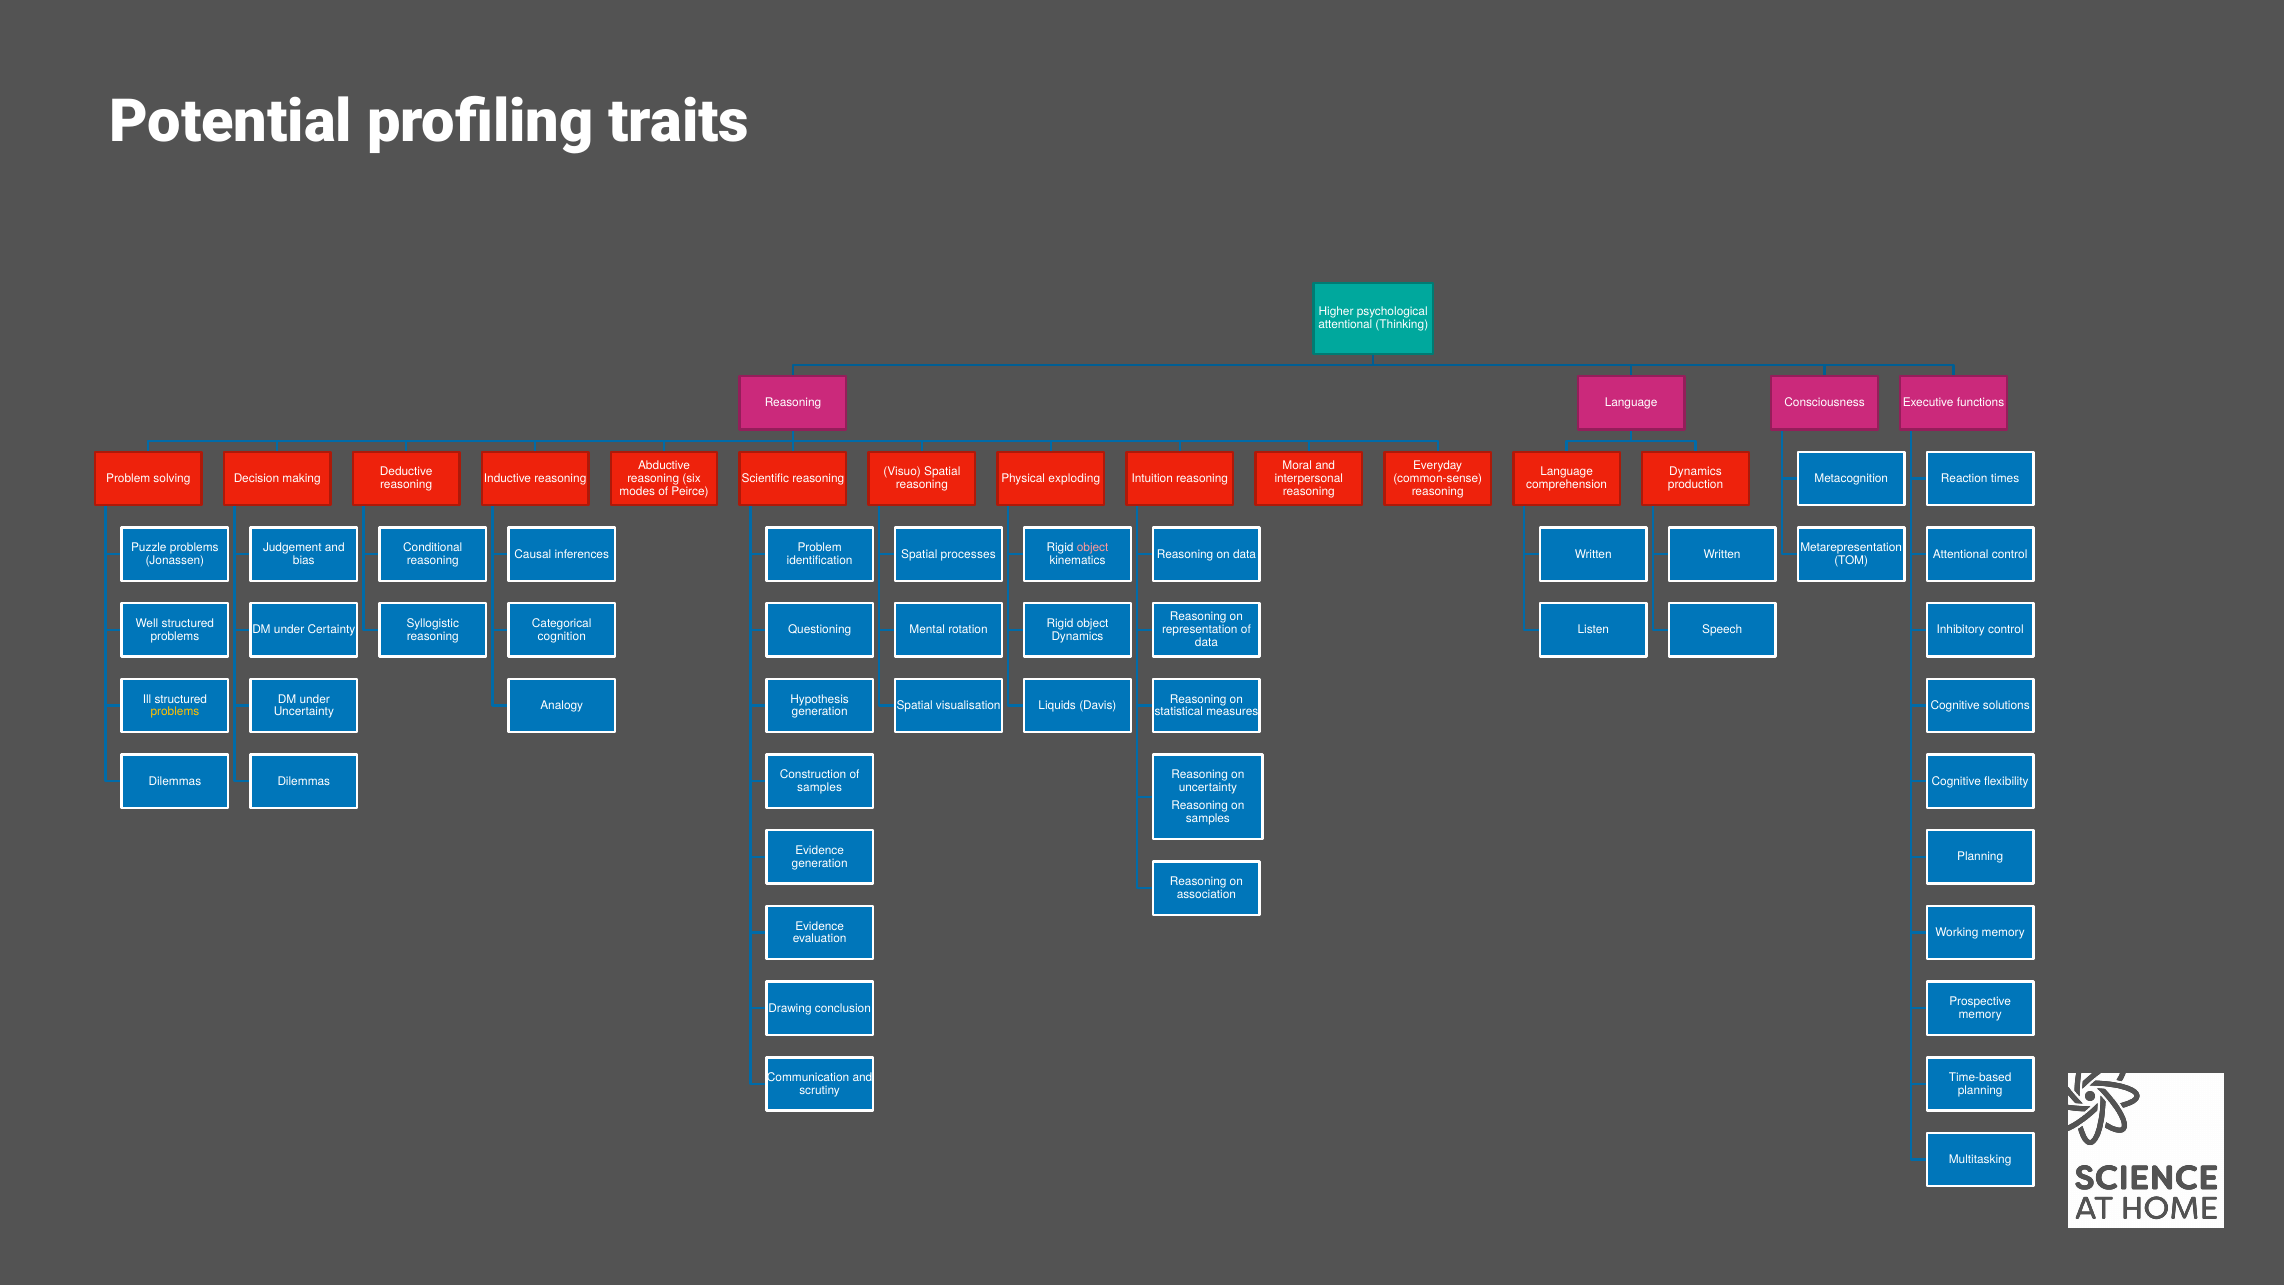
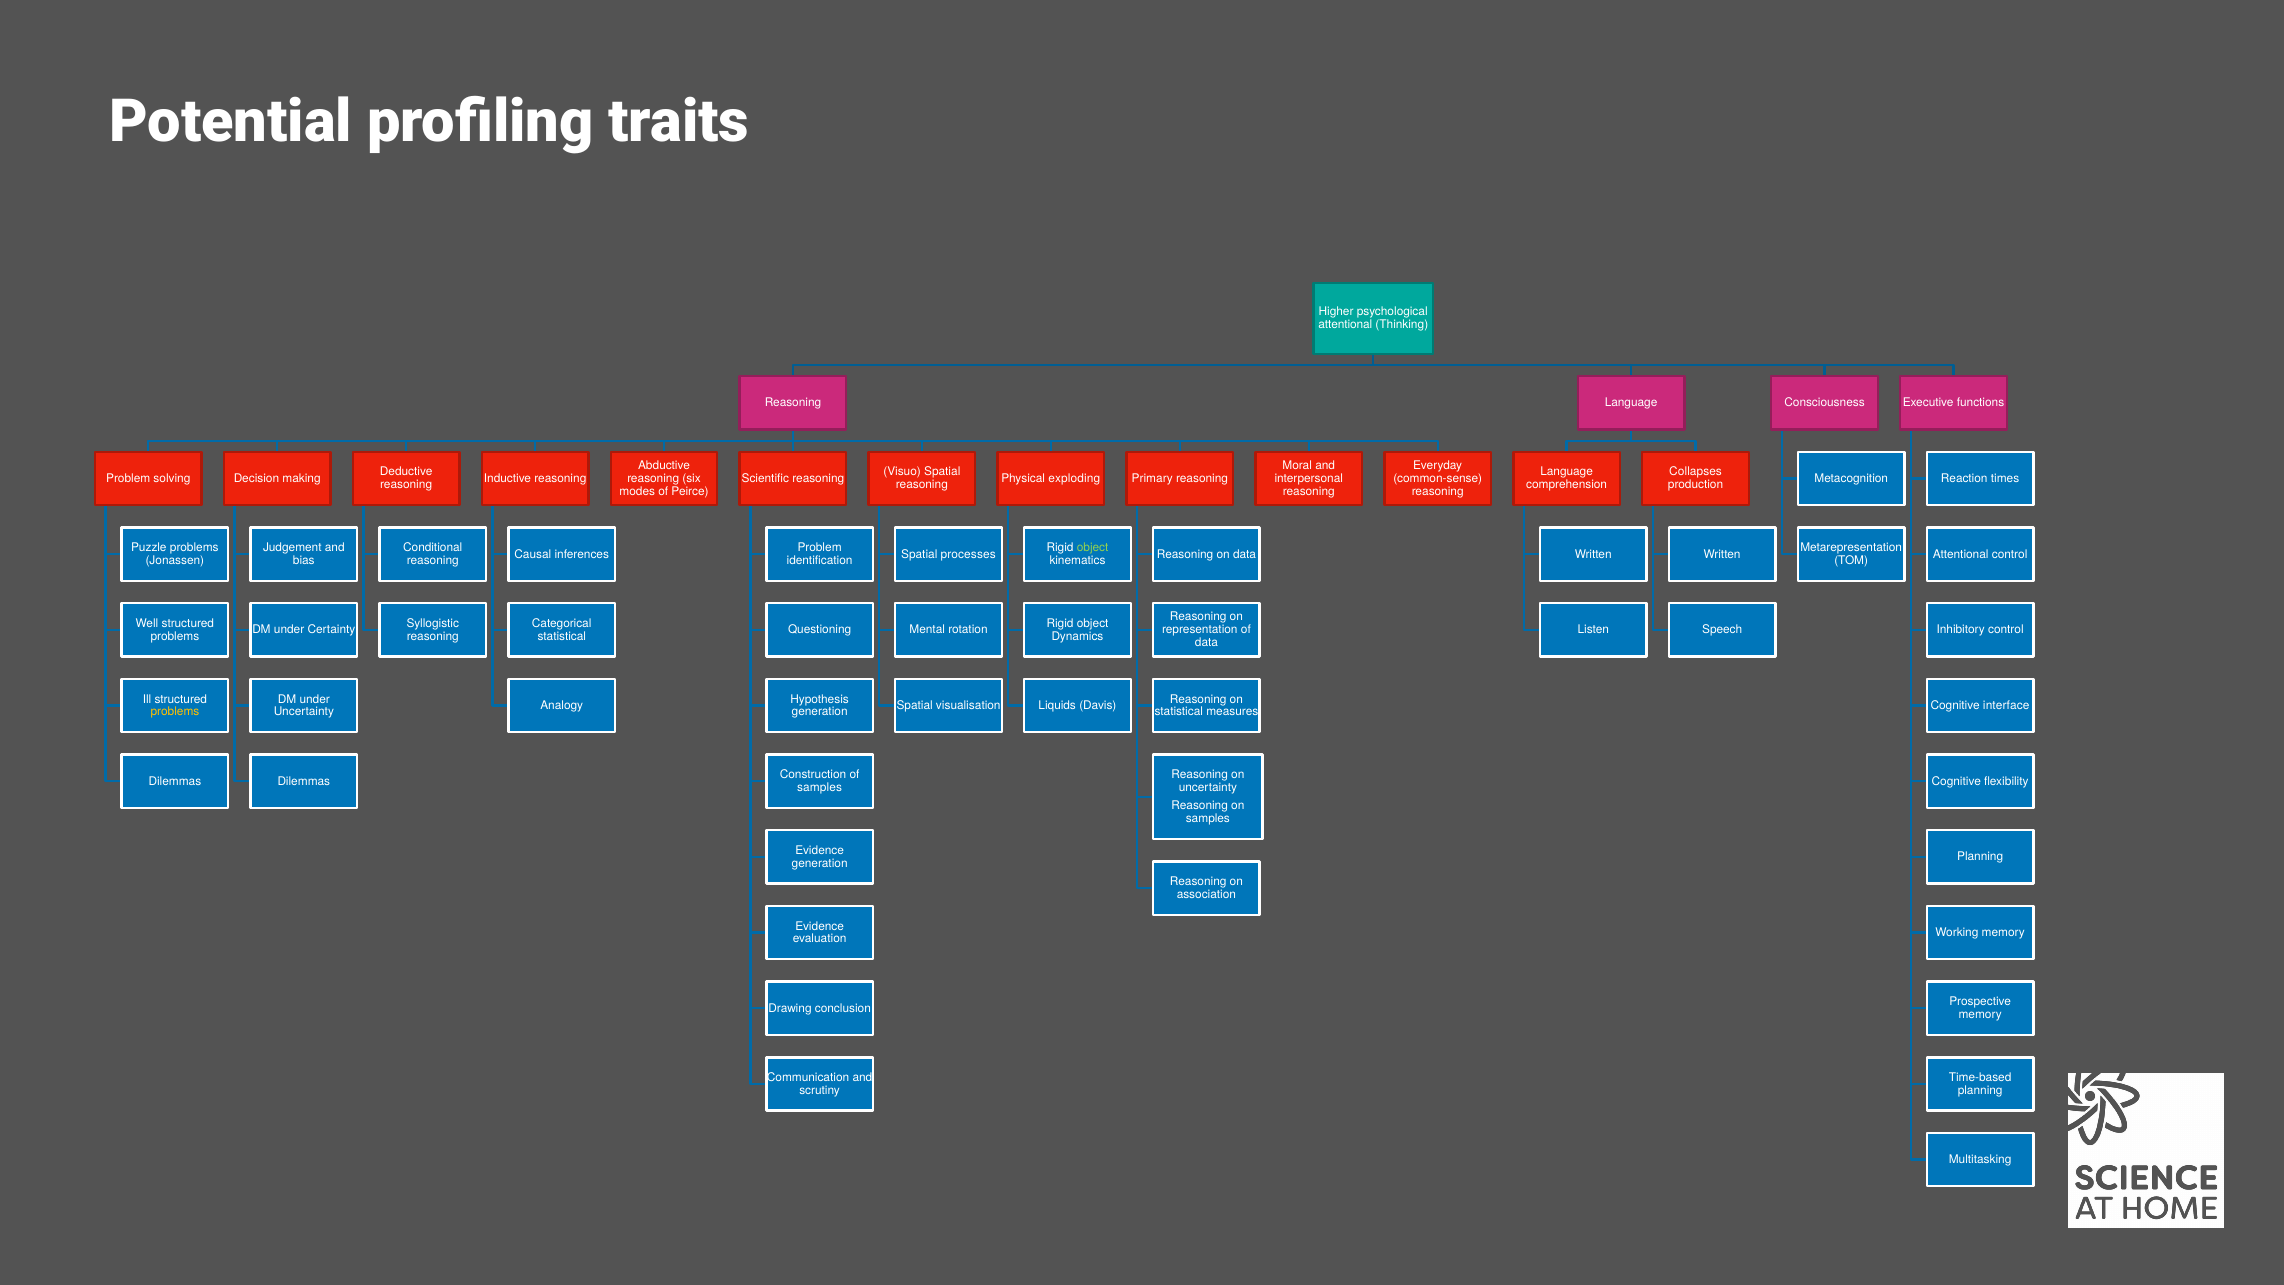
Dynamics: Dynamics -> Collapses (1696, 472)
Intuition: Intuition -> Primary (1152, 478)
object colour: pink -> light green (1093, 548)
cognition: cognition -> statistical (562, 636)
solutions: solutions -> interface (2006, 705)
